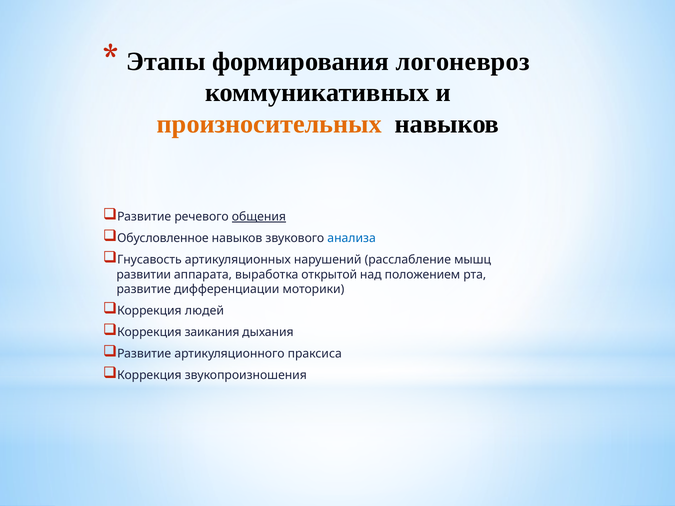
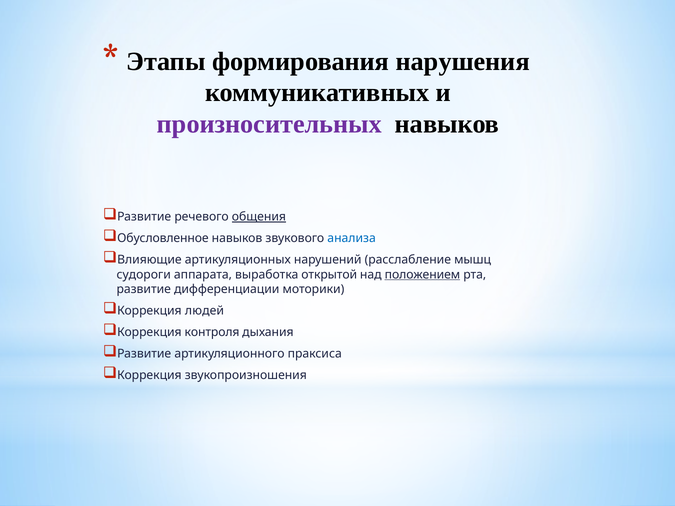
логоневроз: логоневроз -> нарушения (463, 61)
произносительных colour: orange -> purple (269, 124)
Гнусавость: Гнусавость -> Влияющие (149, 260)
развитии: развитии -> судороги (144, 275)
положением underline: none -> present (422, 275)
заикания: заикания -> контроля (212, 332)
